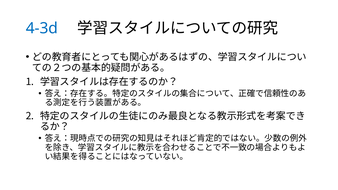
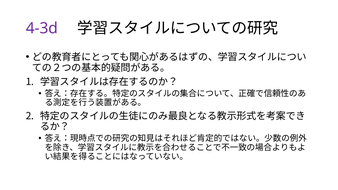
4-3d colour: blue -> purple (42, 28)
